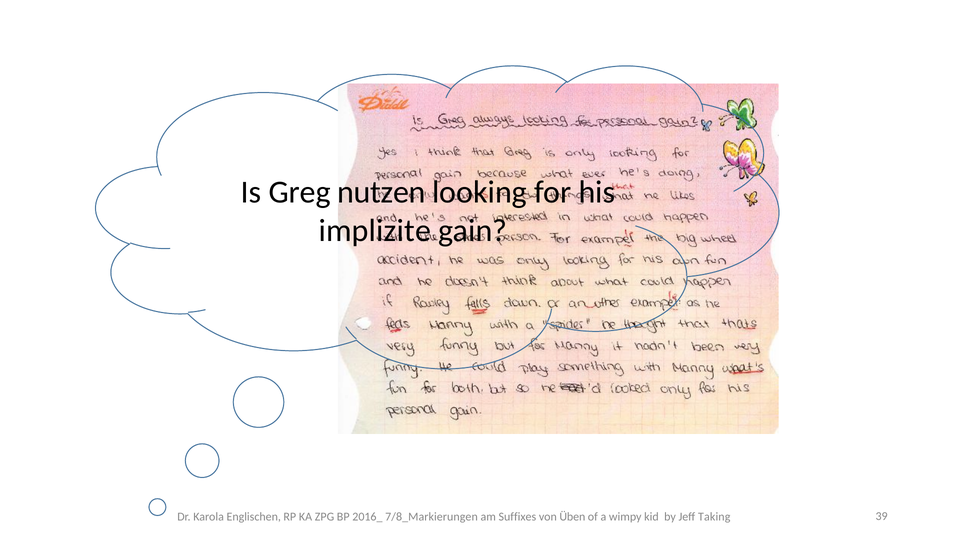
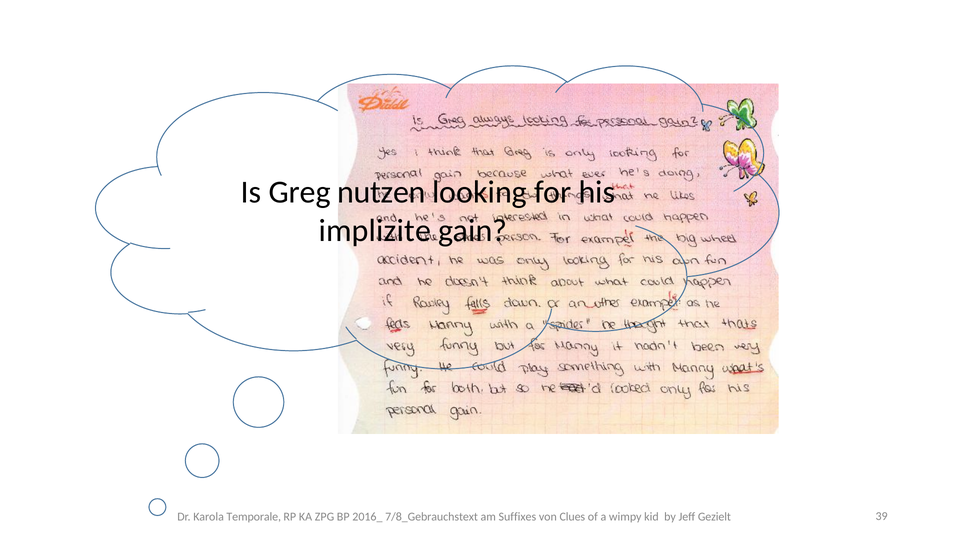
Englischen: Englischen -> Temporale (254, 516)
7/8_Markierungen: 7/8_Markierungen -> 7/8_Gebrauchstext (432, 516)
Üben: Üben -> Clues (572, 516)
Taking: Taking -> Gezielt (714, 516)
